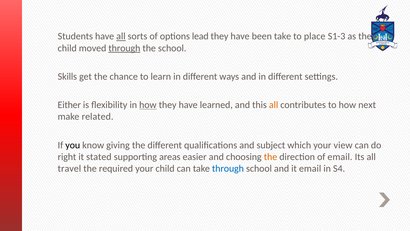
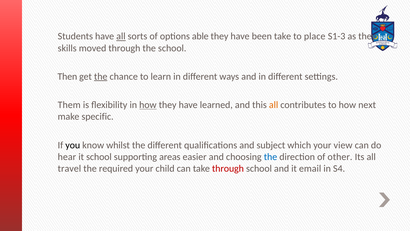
lead: lead -> able (200, 36)
child: child -> skills (67, 48)
through underline: present -> none (124, 48)
Skills: Skills -> Then (67, 76)
the underline: none -> present (101, 76)
Either: Either -> Them (69, 105)
related: related -> specific (98, 117)
giving: giving -> whilst (118, 145)
right: right -> hear (67, 157)
it stated: stated -> school (99, 157)
the colour: orange -> blue (271, 157)
of email: email -> other (340, 157)
through colour: blue -> red (228, 168)
